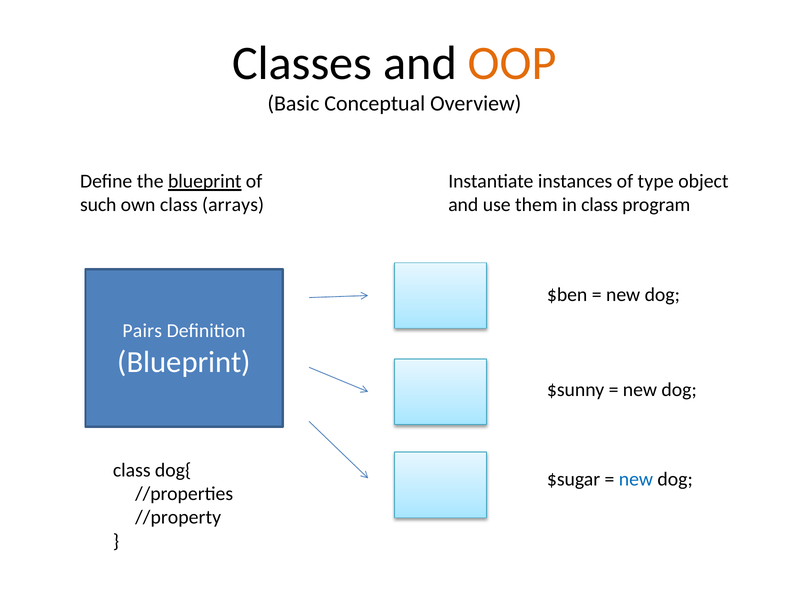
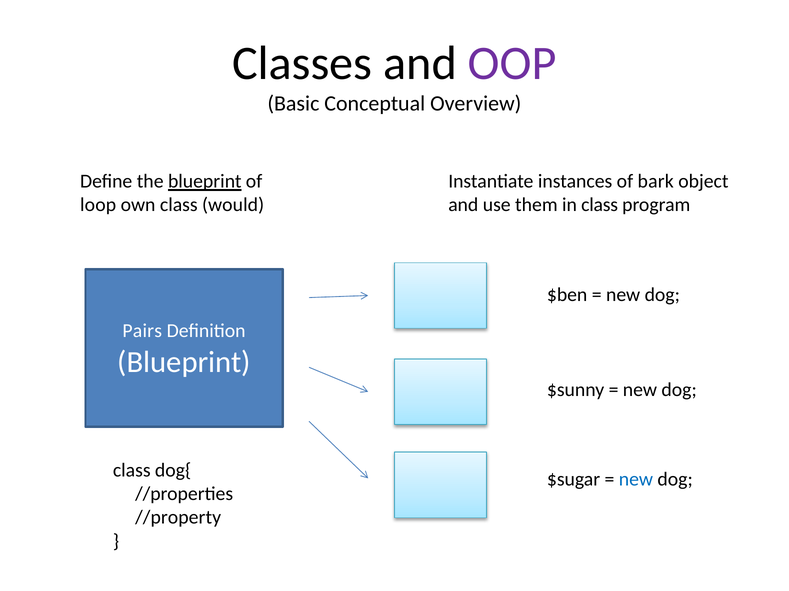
OOP colour: orange -> purple (512, 63)
type: type -> bark (656, 181)
such: such -> loop (98, 205)
arrays: arrays -> would (233, 205)
